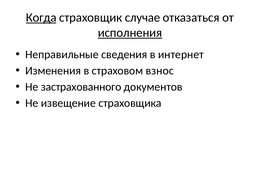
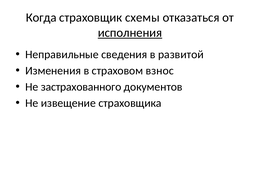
Когда underline: present -> none (41, 18)
случае: случае -> схемы (142, 18)
интернет: интернет -> развитой (181, 55)
